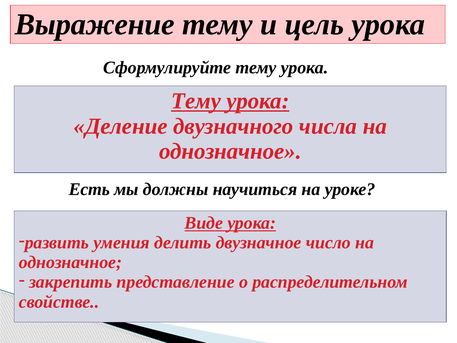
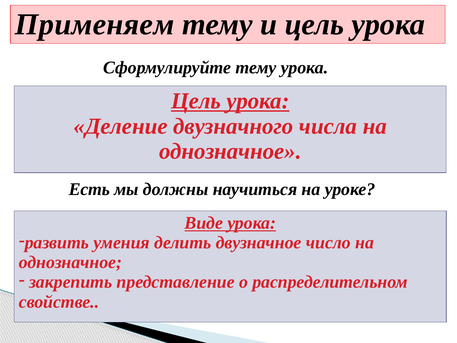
Выражение: Выражение -> Применяем (95, 25)
Тему: Тему -> Цель (196, 101)
